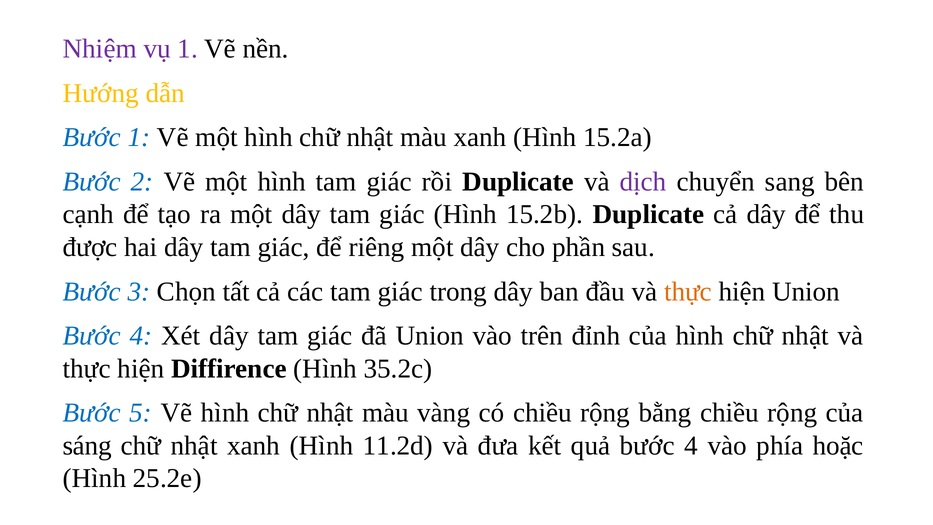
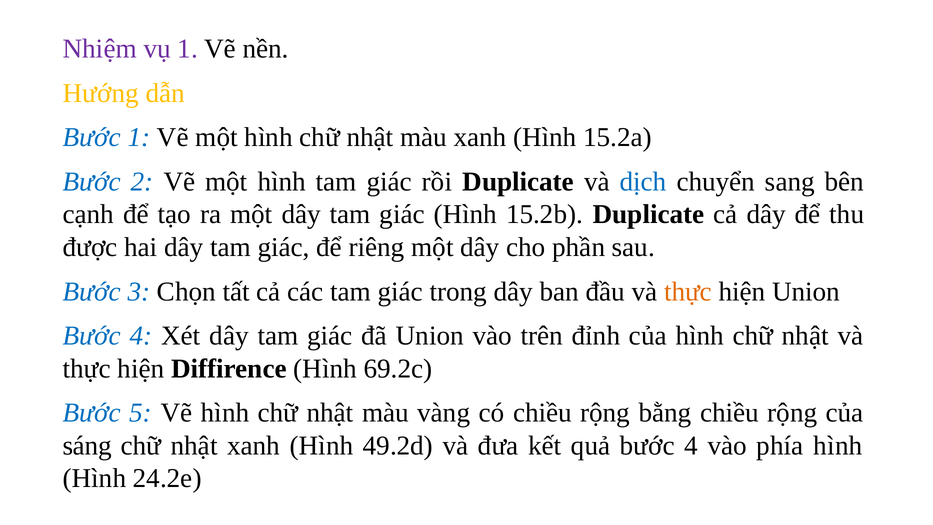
dịch colour: purple -> blue (643, 182)
35.2c: 35.2c -> 69.2c (398, 368)
11.2d: 11.2d -> 49.2d (398, 445)
phía hoặc: hoặc -> hình (838, 445)
25.2e: 25.2e -> 24.2e (167, 478)
